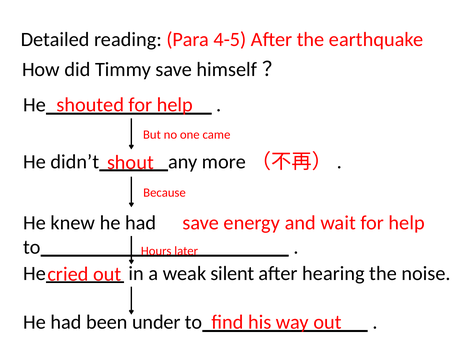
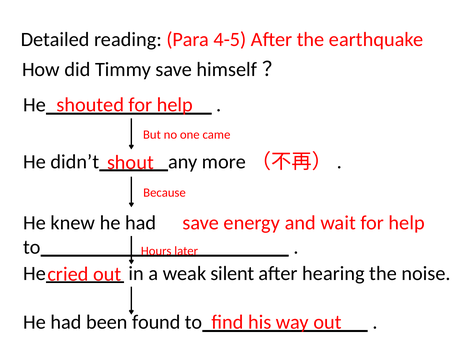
under: under -> found (156, 323)
